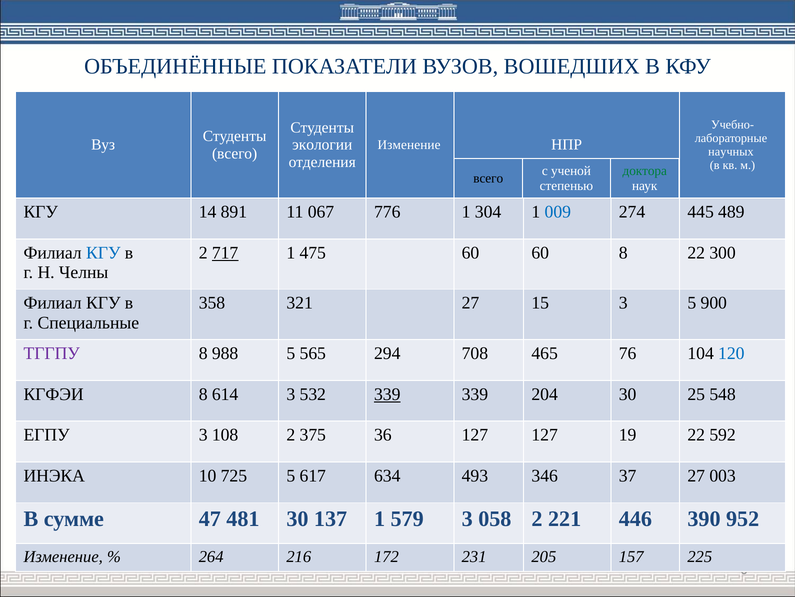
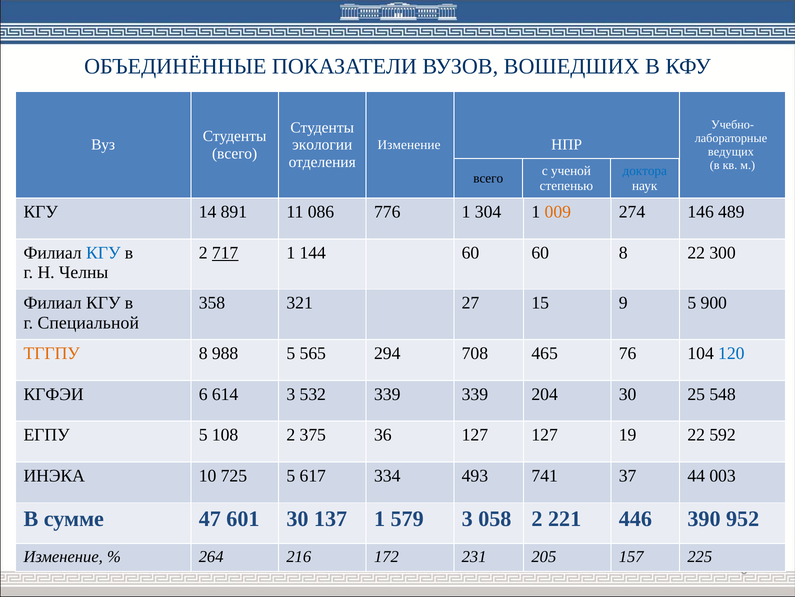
научных: научных -> ведущих (731, 151)
доктора colour: green -> blue (645, 171)
067: 067 -> 086 (321, 212)
009 colour: blue -> orange (558, 212)
445: 445 -> 146 (701, 212)
475: 475 -> 144 (313, 252)
15 3: 3 -> 9 (623, 303)
Специальные: Специальные -> Специальной (88, 322)
ТГГПУ colour: purple -> orange (52, 353)
КГФЭИ 8: 8 -> 6 (203, 394)
339 underline: present -> none (387, 394)
ЕГПУ 3: 3 -> 5 (203, 435)
634: 634 -> 334 (387, 475)
346: 346 -> 741 (545, 475)
37 27: 27 -> 44 (696, 475)
481: 481 -> 601 (243, 519)
